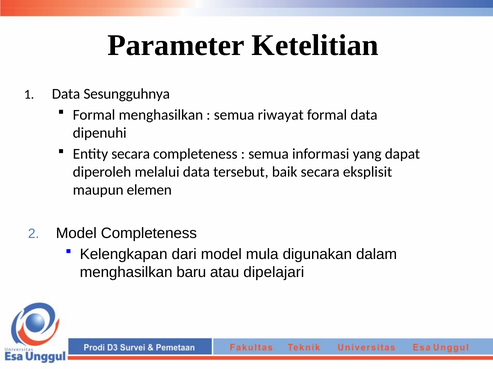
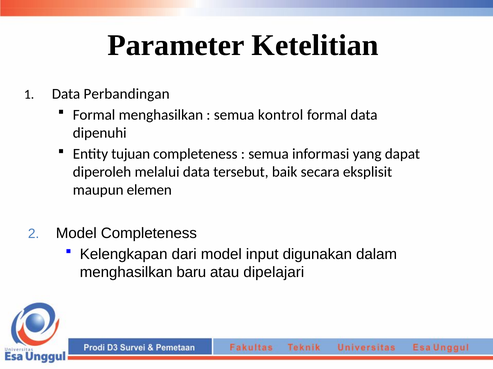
Sesungguhnya: Sesungguhnya -> Perbandingan (127, 94)
riwayat: riwayat -> kontrol (281, 115)
Entity secara: secara -> tujuan (131, 154)
mula: mula -> input (262, 255)
